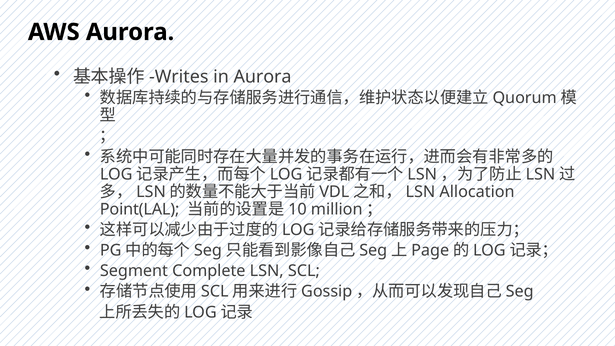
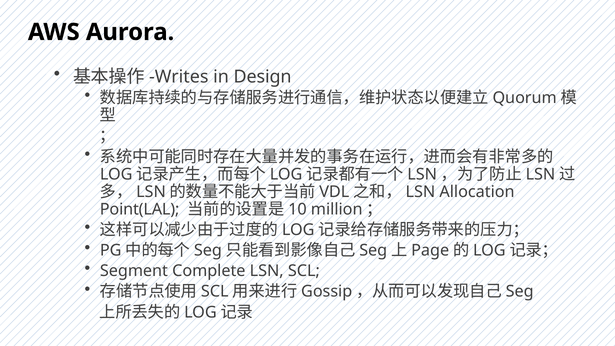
in Aurora: Aurora -> Design (263, 77)
